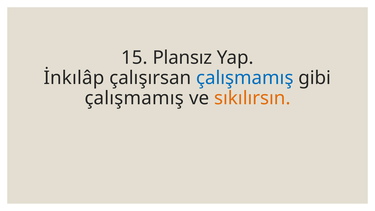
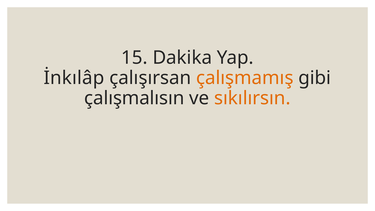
Plansız: Plansız -> Dakika (182, 58)
çalışmamış colour: blue -> orange (245, 78)
çalışmamış: çalışmamış -> çalışmalısın (134, 98)
